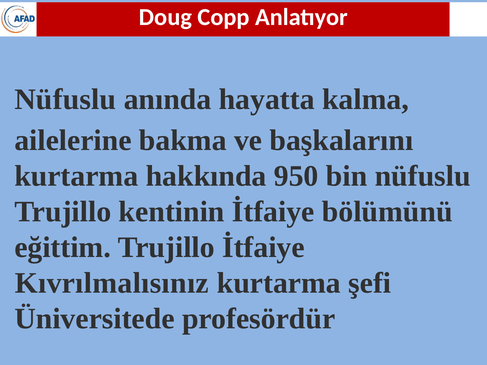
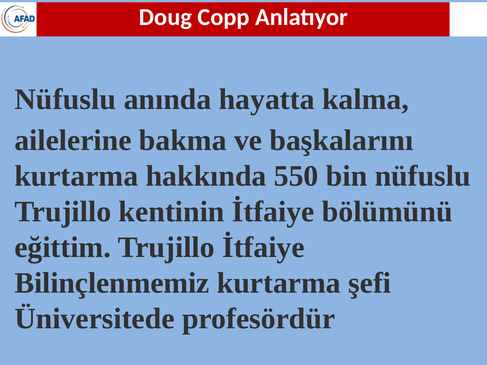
950: 950 -> 550 (296, 176)
Kıvrılmalısınız: Kıvrılmalısınız -> Bilinçlenmemiz (112, 283)
